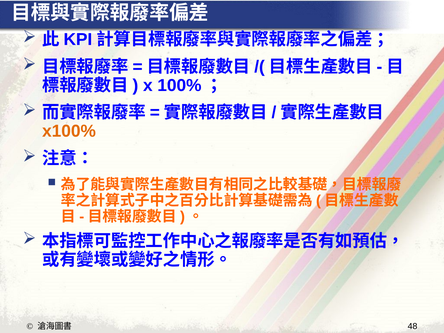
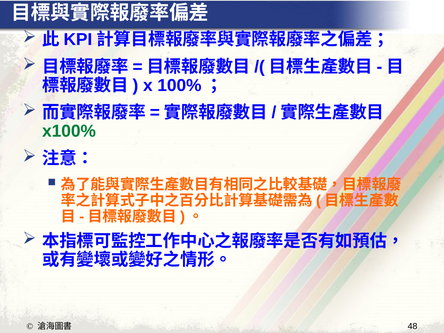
x100% colour: orange -> green (69, 131)
